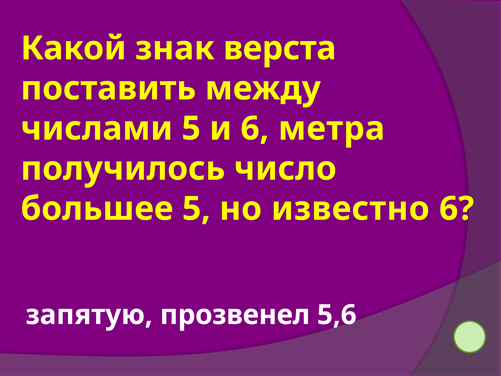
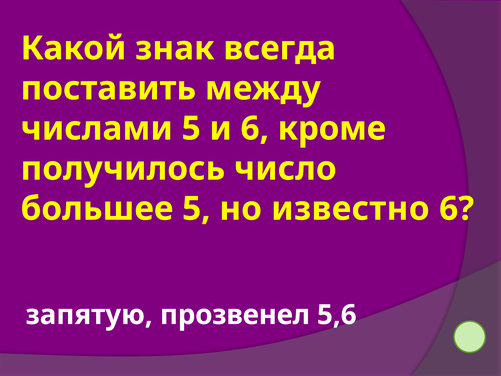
верста: верста -> всегда (280, 48)
метра: метра -> кроме (332, 128)
